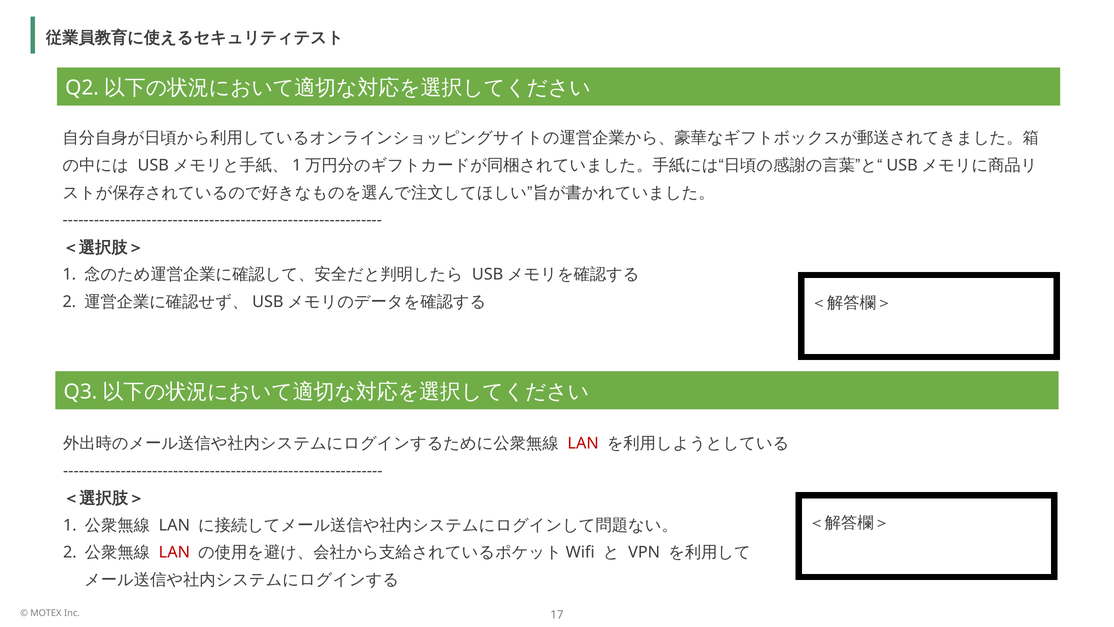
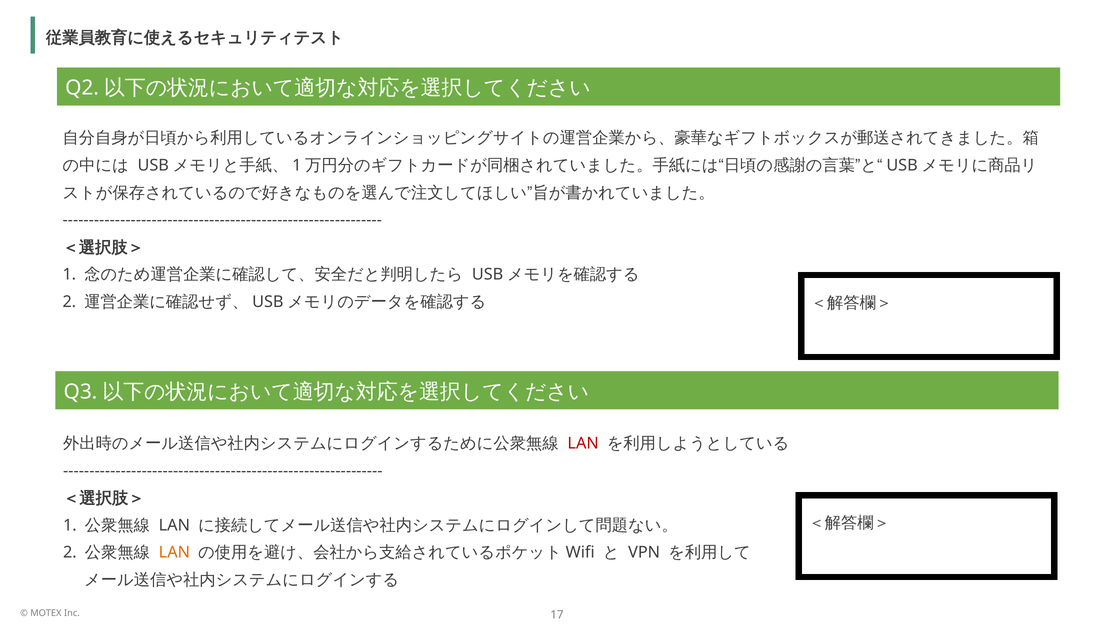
LAN colour: red -> orange (174, 552)
